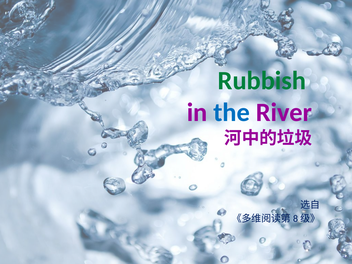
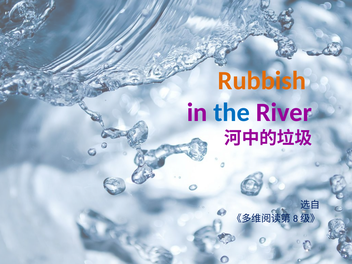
Rubbish colour: green -> orange (262, 81)
